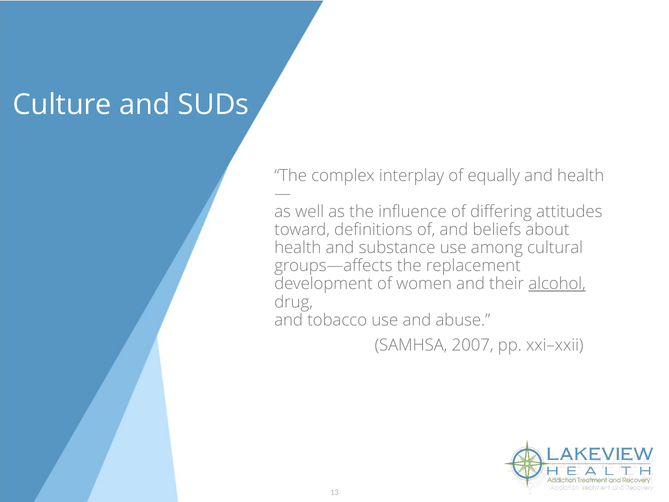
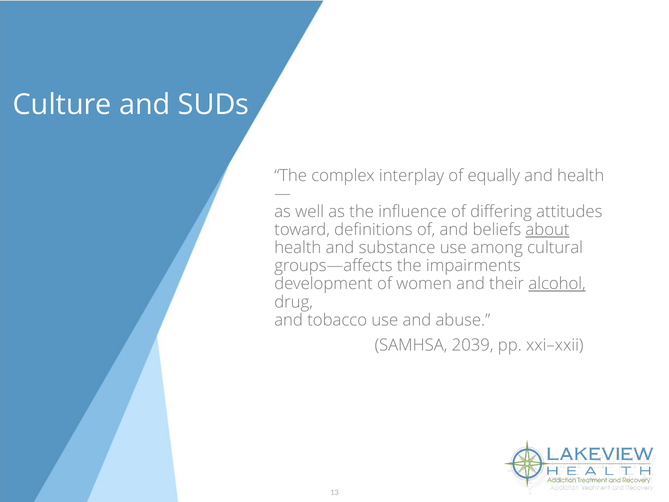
about underline: none -> present (548, 230)
replacement: replacement -> impairments (473, 266)
2007: 2007 -> 2039 (473, 345)
